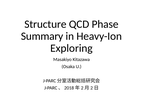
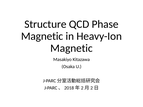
Summary: Summary -> Magnetic (42, 36)
Exploring: Exploring -> Magnetic (71, 48)
